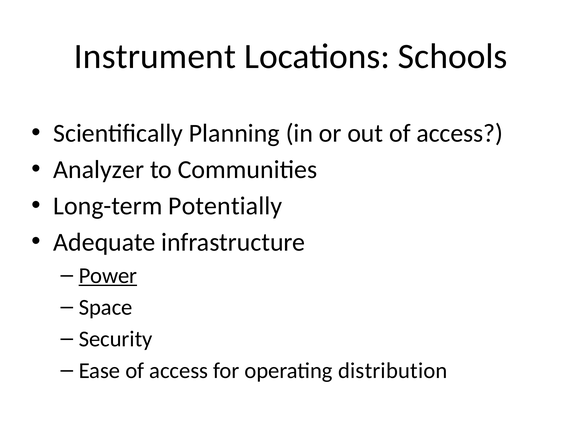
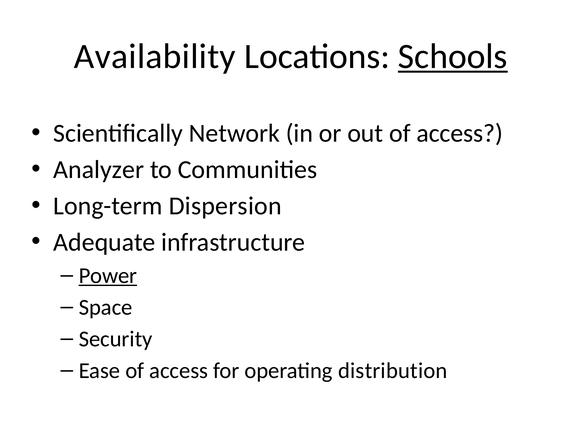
Instrument: Instrument -> Availability (155, 56)
Schools underline: none -> present (453, 56)
Planning: Planning -> Network (234, 133)
Potentially: Potentially -> Dispersion (225, 206)
